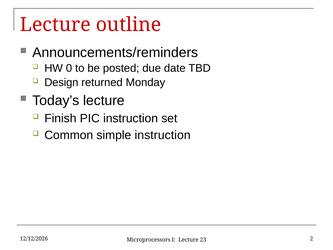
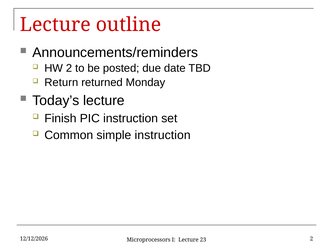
HW 0: 0 -> 2 (69, 68)
Design: Design -> Return (61, 82)
